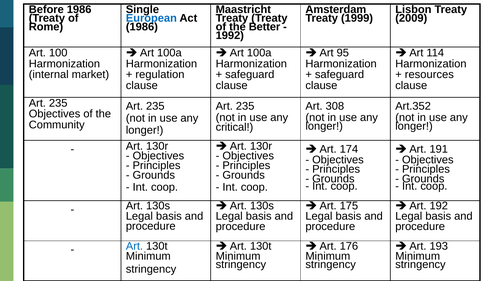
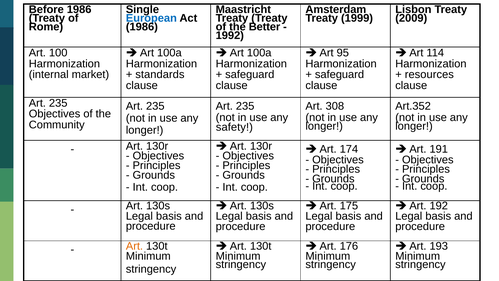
regulation: regulation -> standards (160, 75)
critical: critical -> safety (234, 127)
Art colour: blue -> orange (134, 246)
